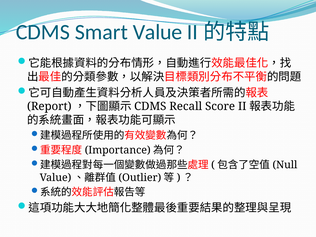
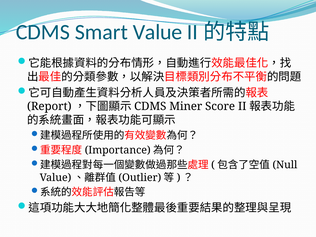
Recall: Recall -> Miner (186, 106)
